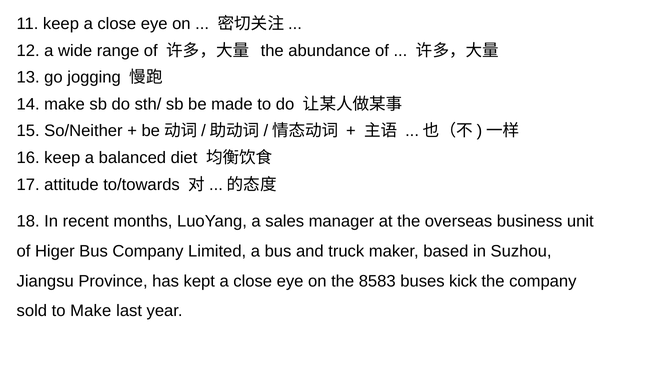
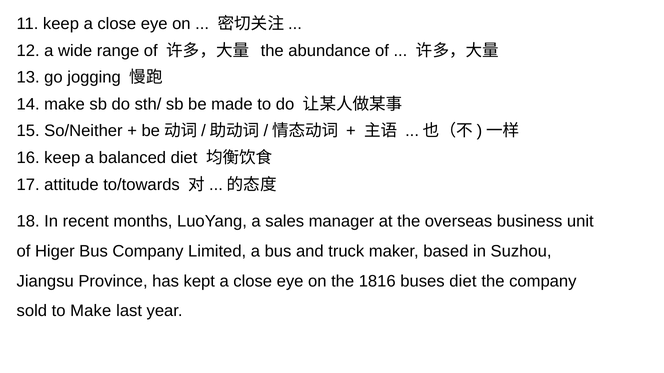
8583: 8583 -> 1816 (377, 281)
buses kick: kick -> diet (463, 281)
